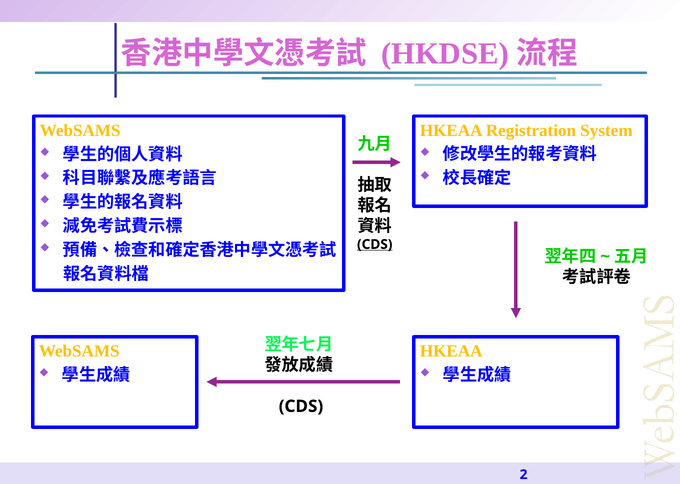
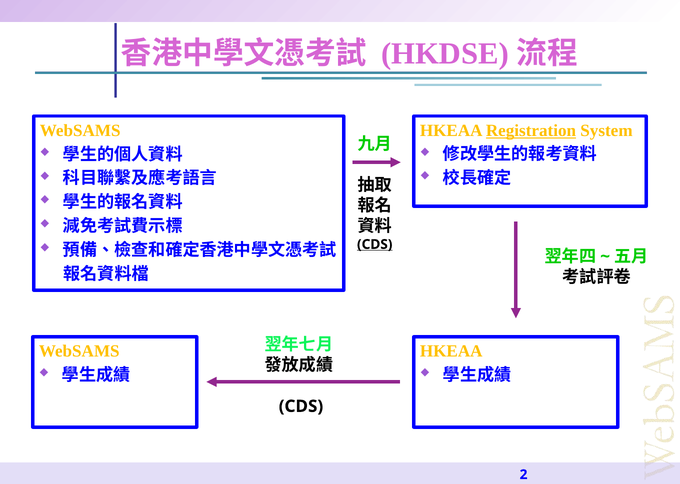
Registration underline: none -> present (531, 130)
